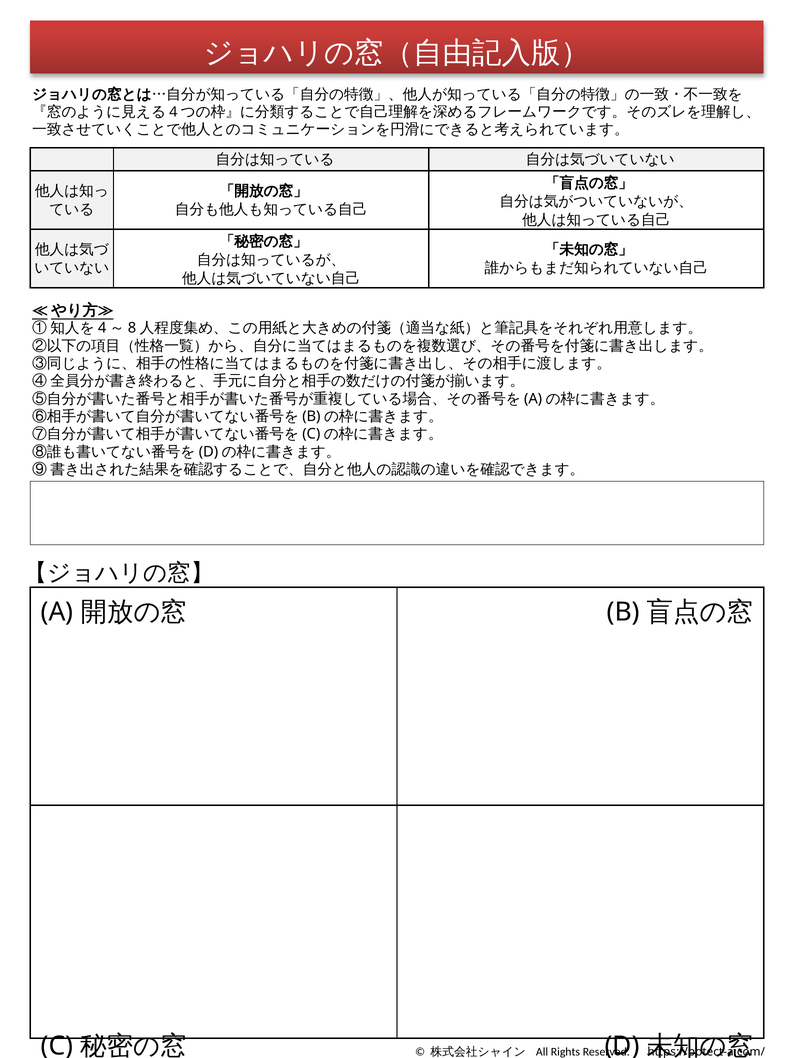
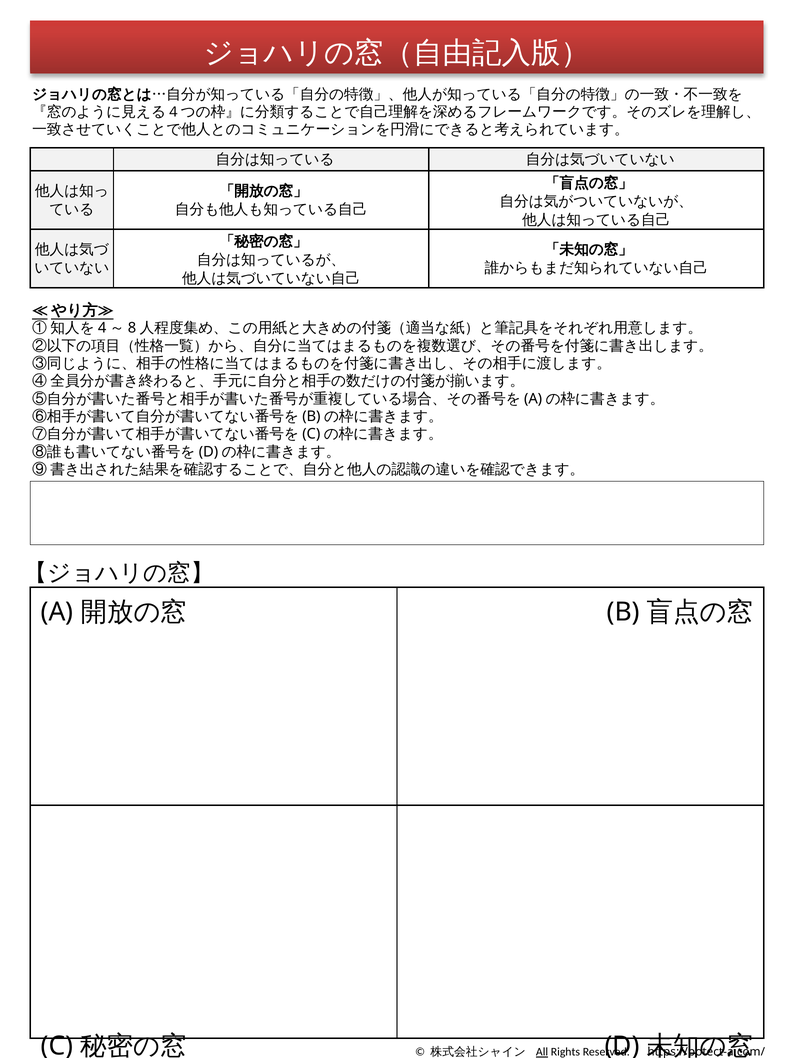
All underline: none -> present (542, 1053)
